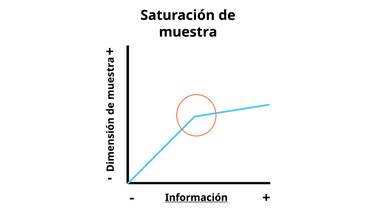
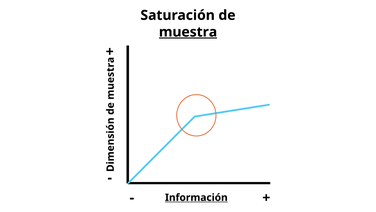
muestra underline: none -> present (188, 32)
